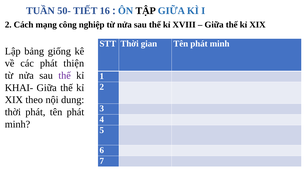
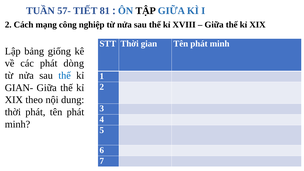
50-: 50- -> 57- (64, 11)
16: 16 -> 81 (105, 11)
thiện: thiện -> dòng (74, 63)
thế colour: purple -> blue (65, 76)
KHAI-: KHAI- -> GIAN- (19, 88)
